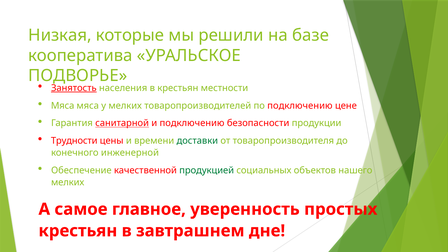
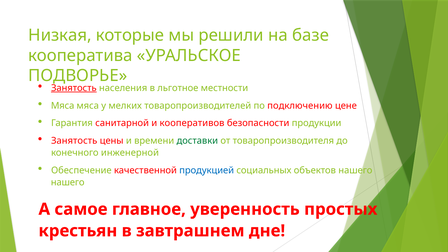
в крестьян: крестьян -> льготное (178, 88)
санитарной underline: present -> none (122, 123)
и подключению: подключению -> кооперативов (192, 123)
Трудности: Трудности -> Занятость (74, 141)
продукцией colour: green -> blue (207, 170)
мелких: мелких -> нашего (68, 182)
